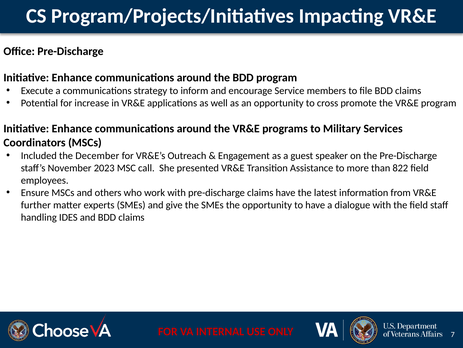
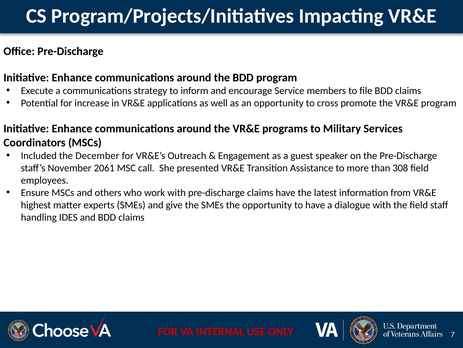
2023: 2023 -> 2061 (104, 168)
822: 822 -> 308 (400, 168)
further: further -> highest (36, 205)
